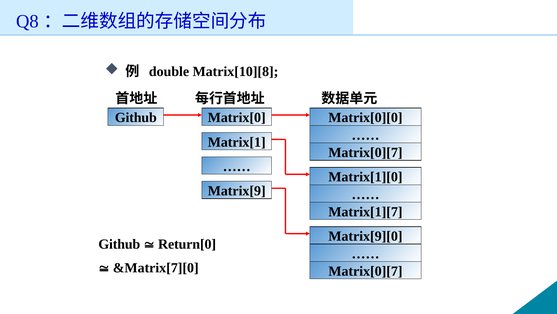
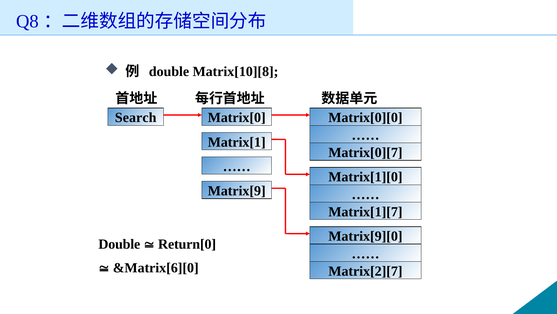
Github: Github -> Search (136, 117)
Github: Github -> Double (119, 244)
&Matrix[7][0: &Matrix[7][0 -> &Matrix[6][0 (156, 267)
Matrix[0][7: Matrix[0][7 -> Matrix[2][7 (365, 271)
